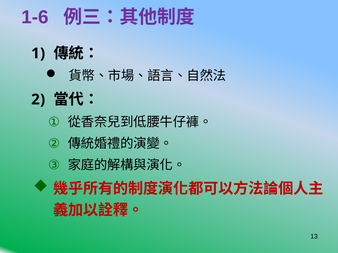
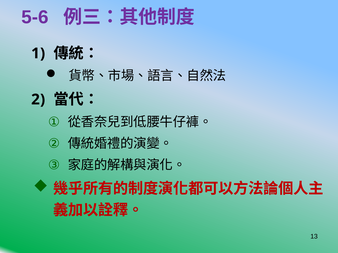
1-6: 1-6 -> 5-6 (35, 17)
